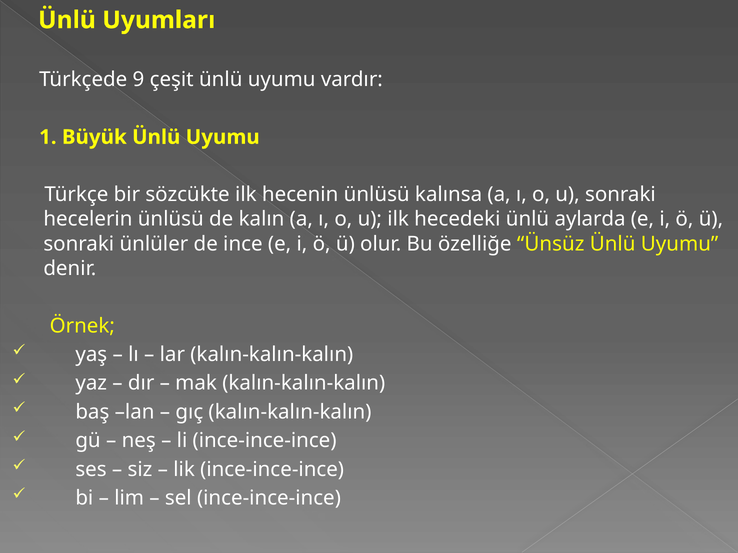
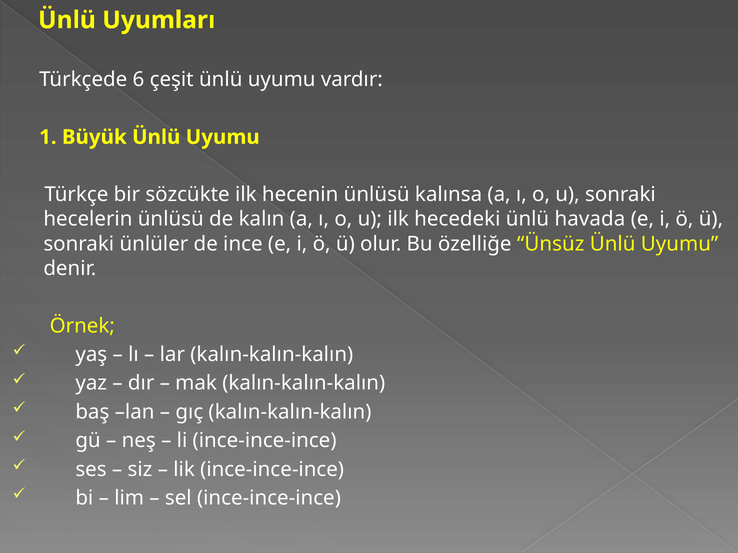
9: 9 -> 6 (138, 80)
aylarda: aylarda -> havada (590, 219)
